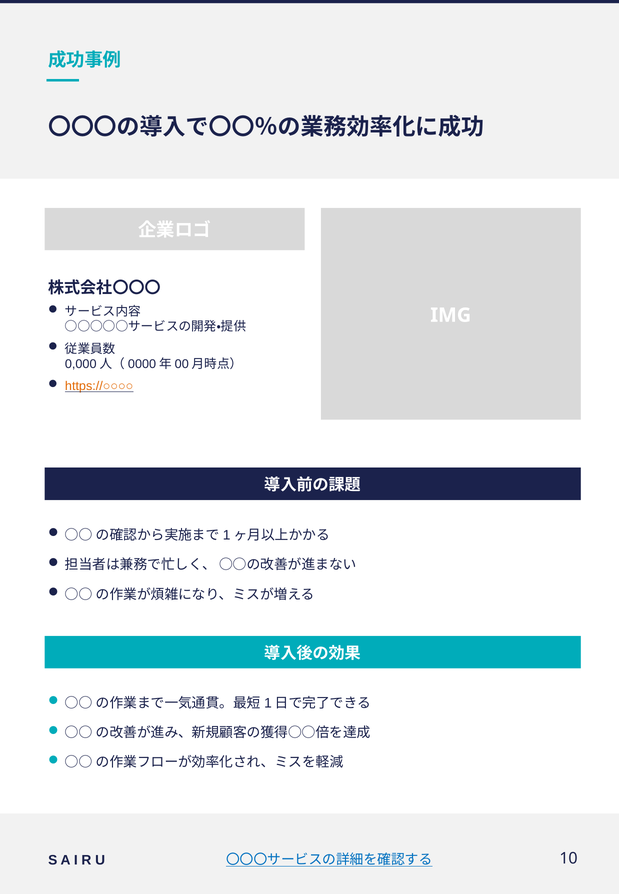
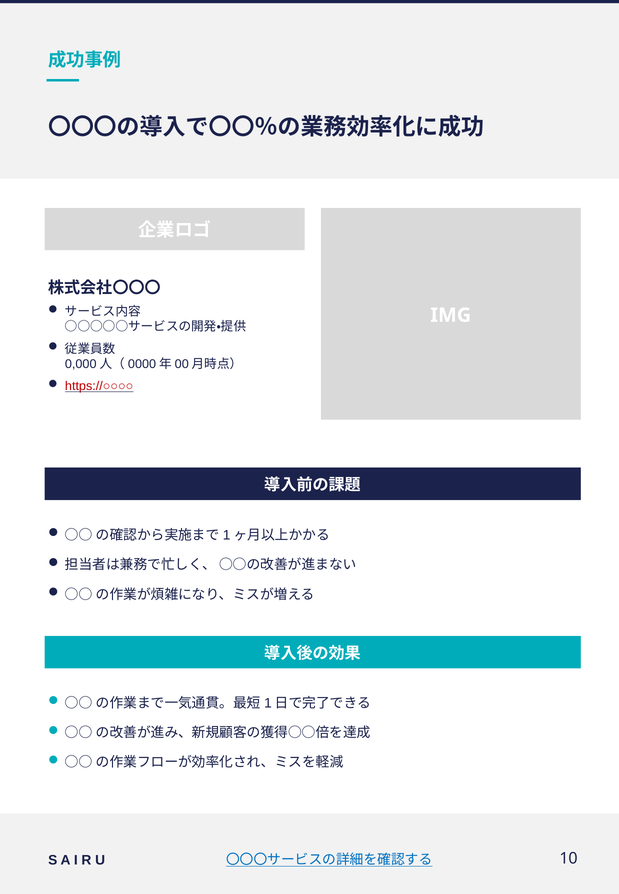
https://○○○○ colour: orange -> red (99, 386)
